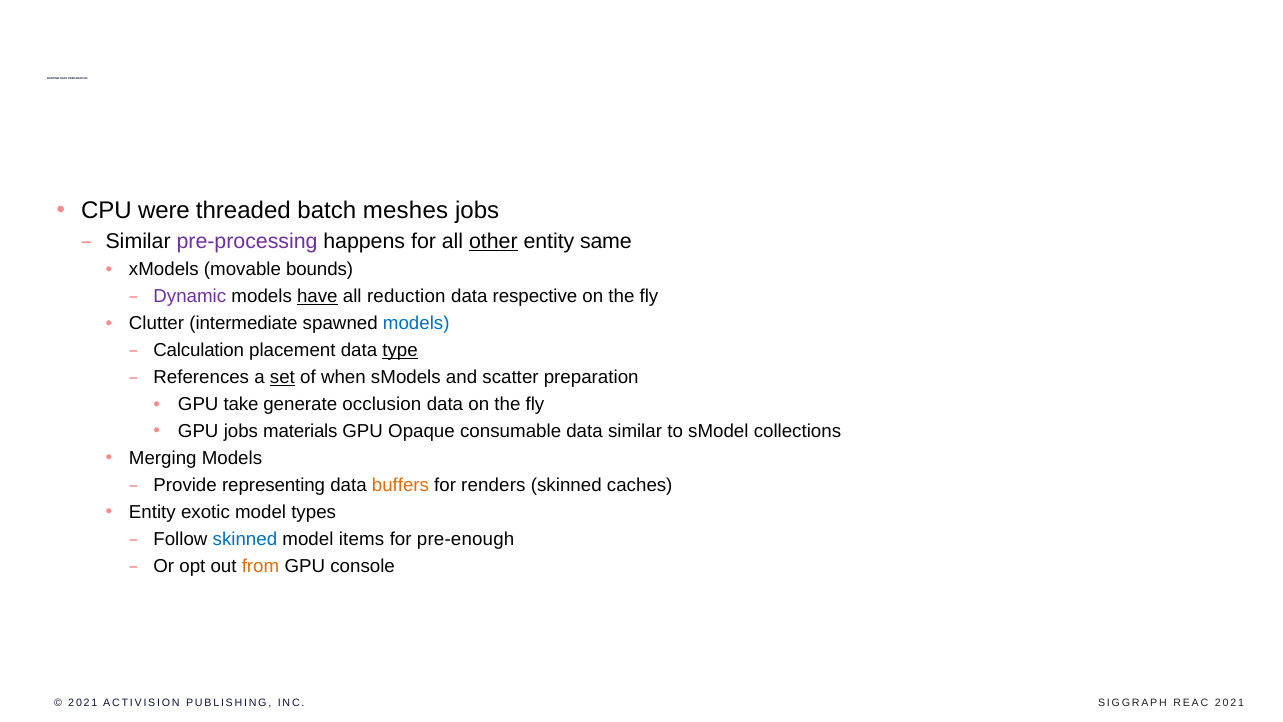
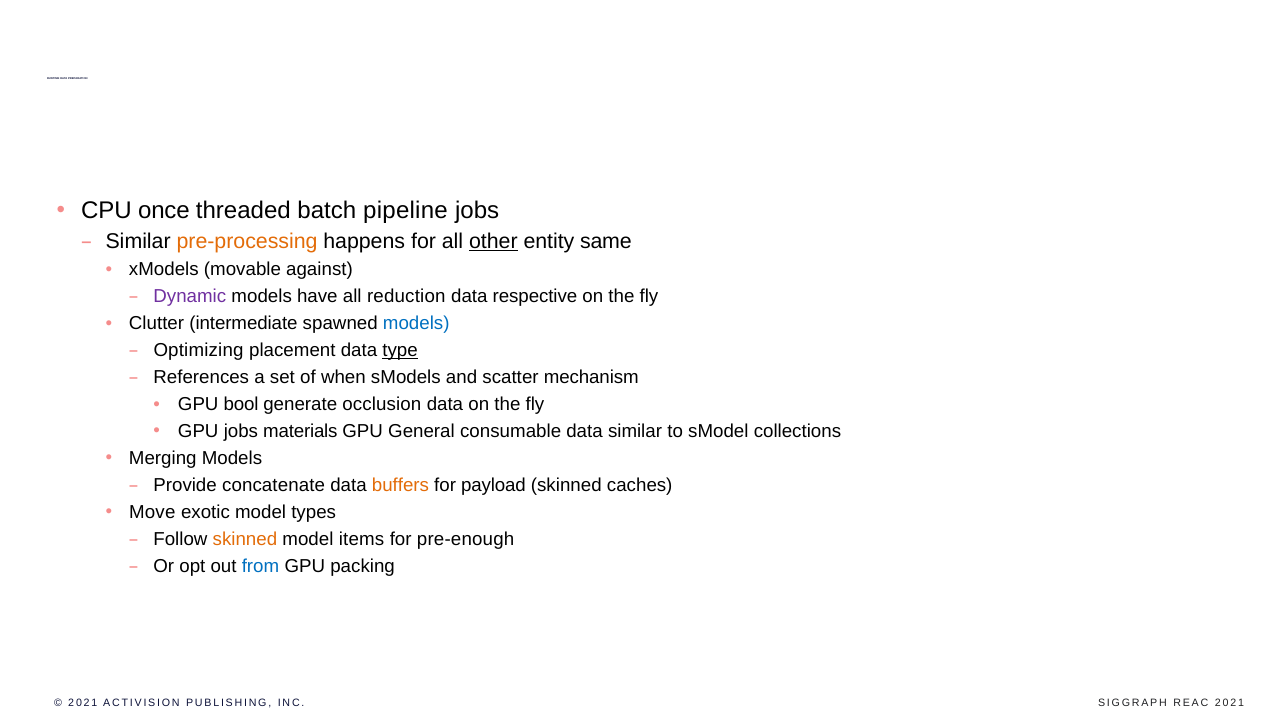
were: were -> once (164, 210)
meshes: meshes -> pipeline (406, 210)
pre-processing colour: purple -> orange (247, 241)
bounds: bounds -> against (320, 270)
have underline: present -> none (317, 297)
Calculation: Calculation -> Optimizing (199, 350)
set underline: present -> none (282, 377)
scatter preparation: preparation -> mechanism (591, 377)
take: take -> bool (241, 404)
Opaque: Opaque -> General (422, 431)
representing: representing -> concatenate (274, 485)
renders: renders -> payload (493, 485)
Entity: Entity -> Move (152, 512)
skinned colour: blue -> orange (245, 539)
from colour: orange -> blue (261, 566)
console: console -> packing (363, 566)
